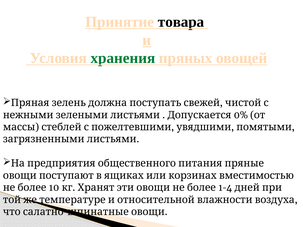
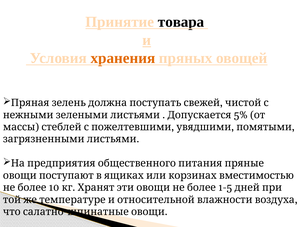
хранения colour: green -> orange (123, 58)
0%: 0% -> 5% (241, 115)
1-4: 1-4 -> 1-5 (225, 188)
